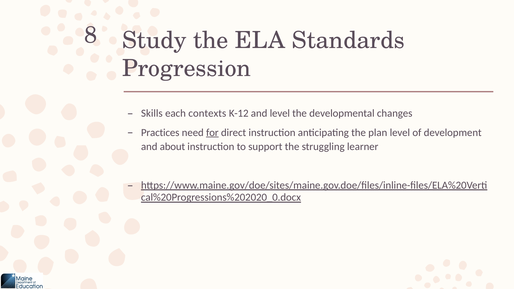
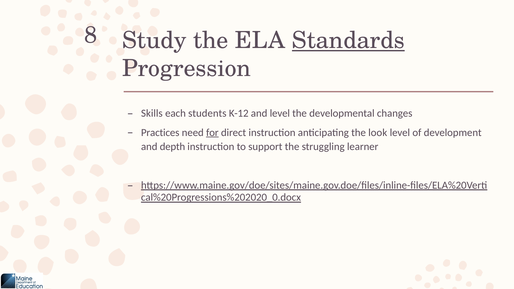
Standards underline: none -> present (348, 41)
contexts: contexts -> students (207, 113)
plan: plan -> look (378, 133)
about: about -> depth (172, 147)
